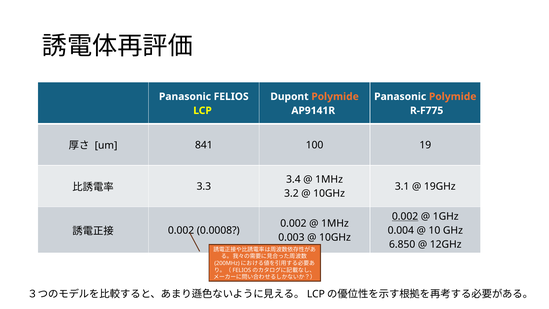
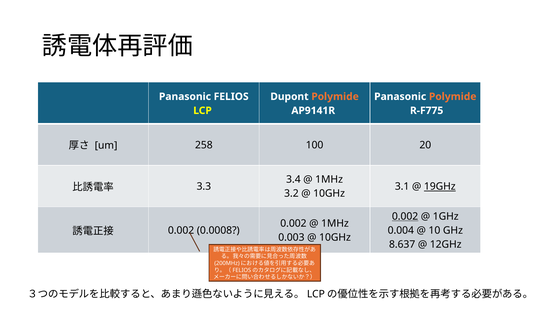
841: 841 -> 258 (204, 145)
19: 19 -> 20 (425, 145)
19GHz underline: none -> present (440, 186)
6.850: 6.850 -> 8.637 (402, 244)
